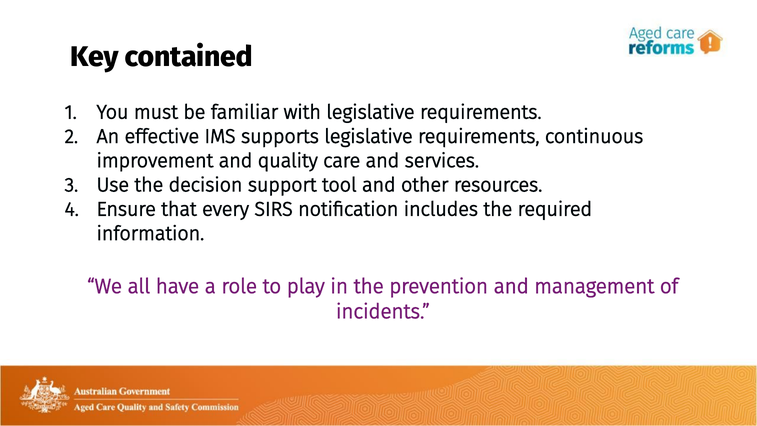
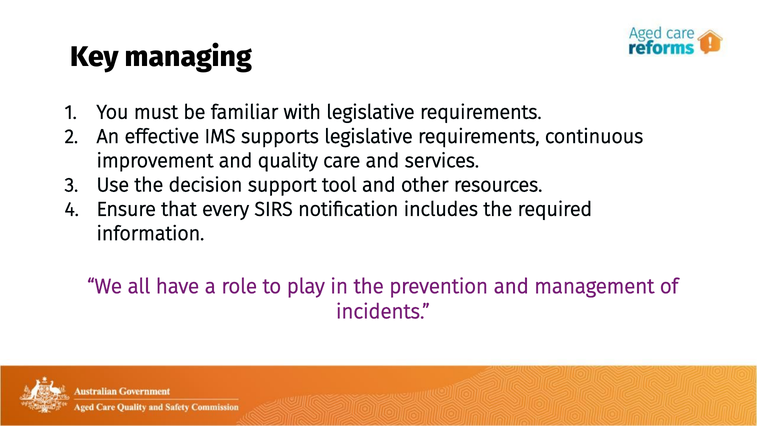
contained: contained -> managing (189, 57)
